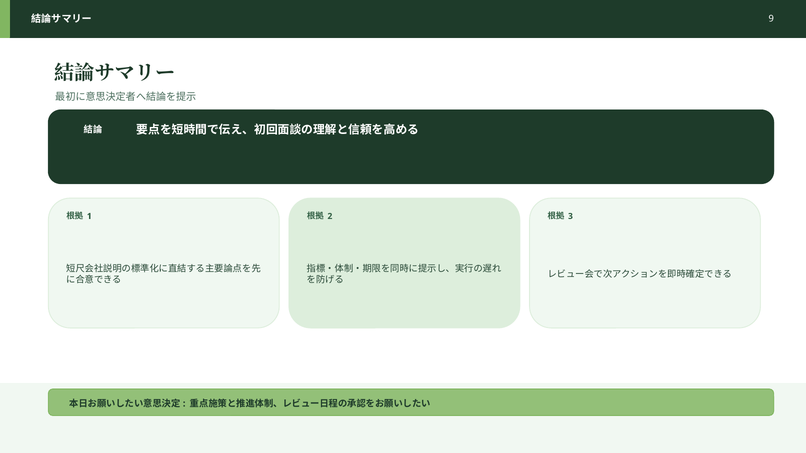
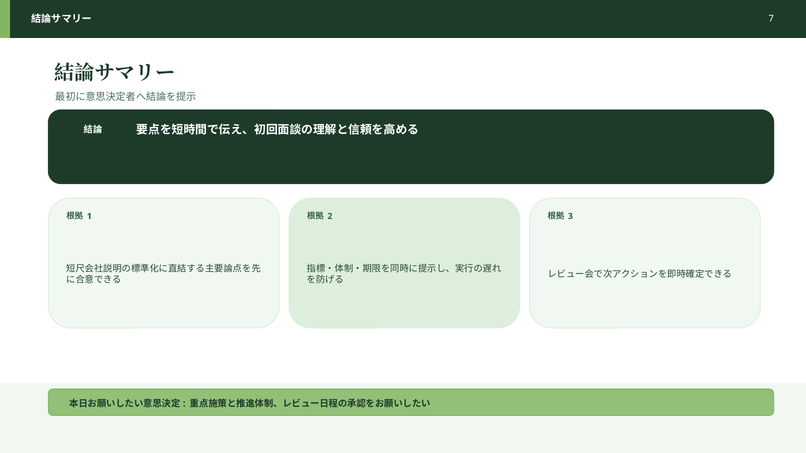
9: 9 -> 7 (771, 19)
